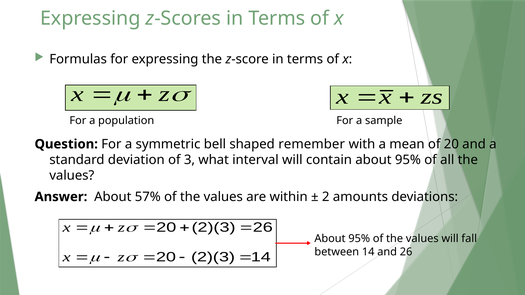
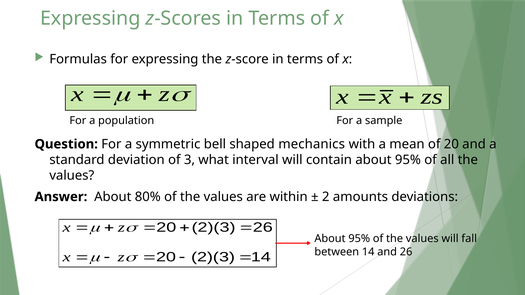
remember: remember -> mechanics (312, 144)
57%: 57% -> 80% (148, 197)
